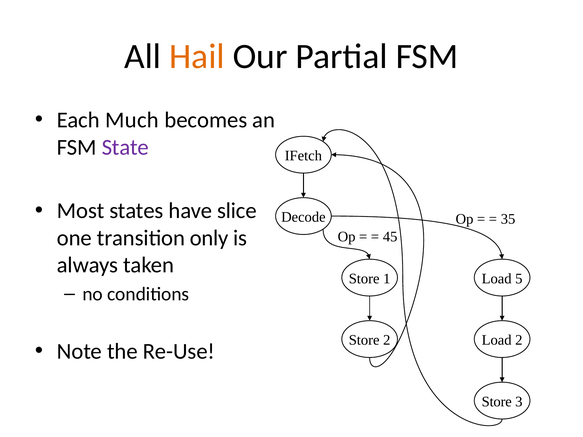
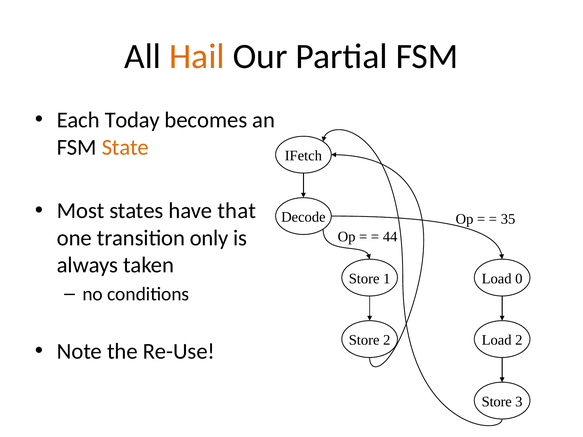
Much: Much -> Today (132, 120)
State colour: purple -> orange (125, 147)
slice: slice -> that (237, 211)
45: 45 -> 44 (390, 237)
5: 5 -> 0 (519, 279)
